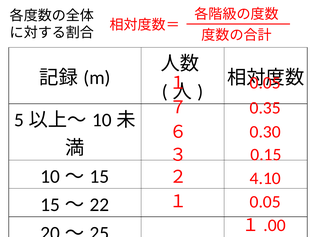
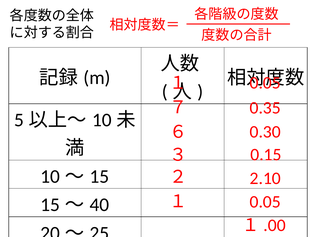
4.10: 4.10 -> 2.10 (265, 178)
22: 22 -> 40 (99, 205)
